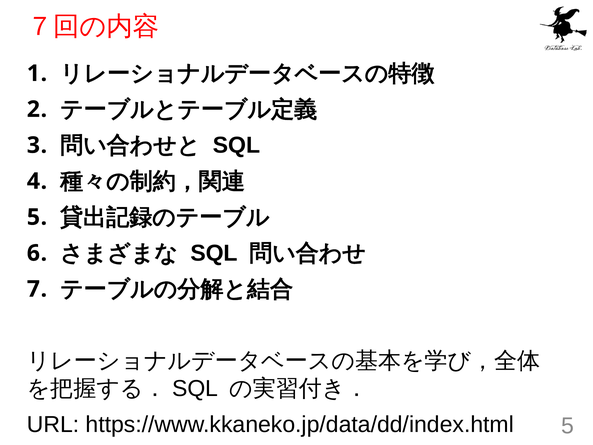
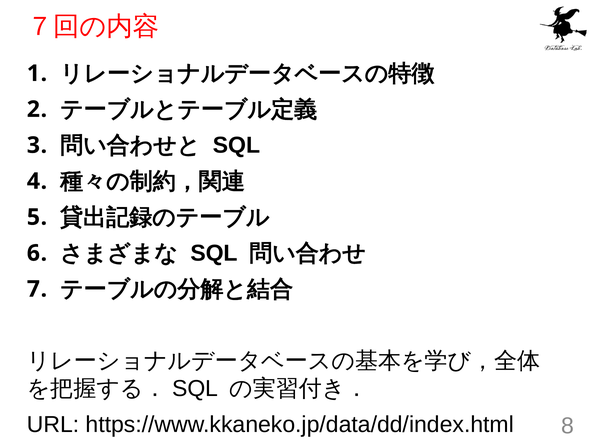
https://www.kkaneko.jp/data/dd/index.html 5: 5 -> 8 (568, 426)
